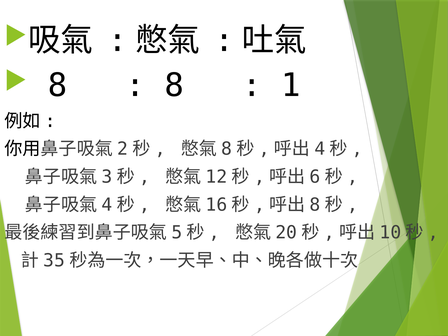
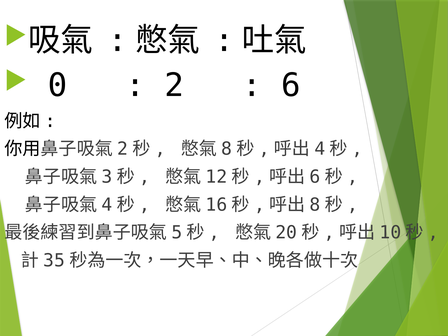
8: 8 -> 0 (57, 86)
8: 8 -> 2 (174, 86)
1: 1 -> 6 (291, 86)
